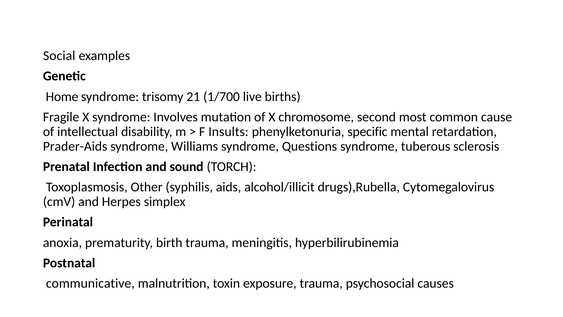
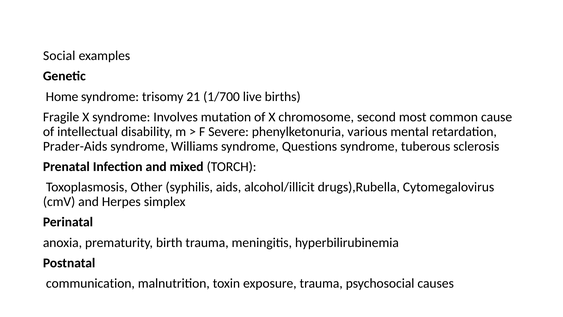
Insults: Insults -> Severe (229, 132)
specific: specific -> various (367, 132)
sound: sound -> mixed (187, 167)
communicative: communicative -> communication (90, 283)
